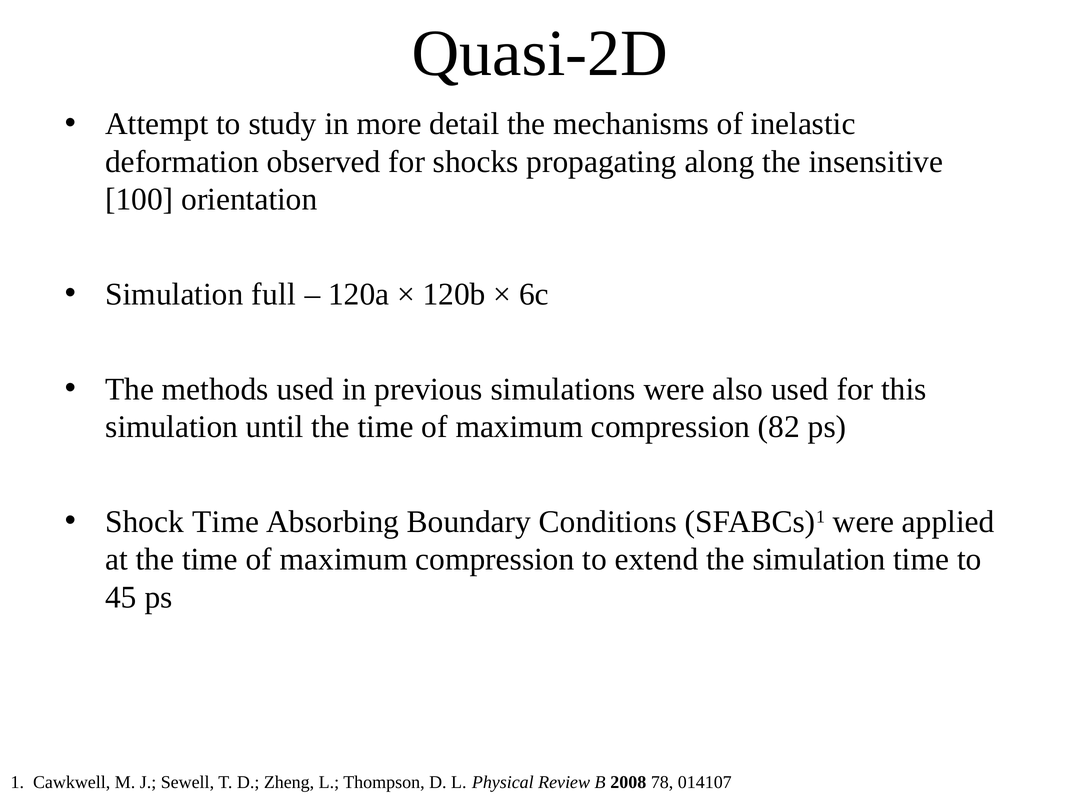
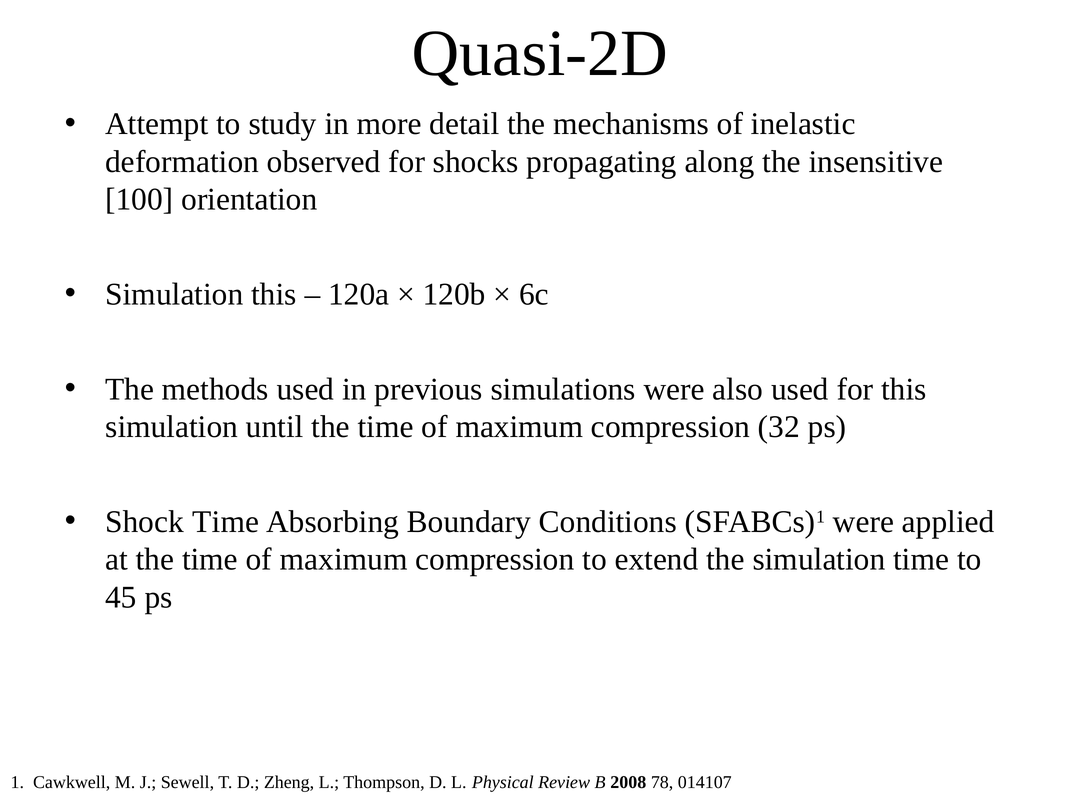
Simulation full: full -> this (274, 294)
82: 82 -> 32 (779, 427)
